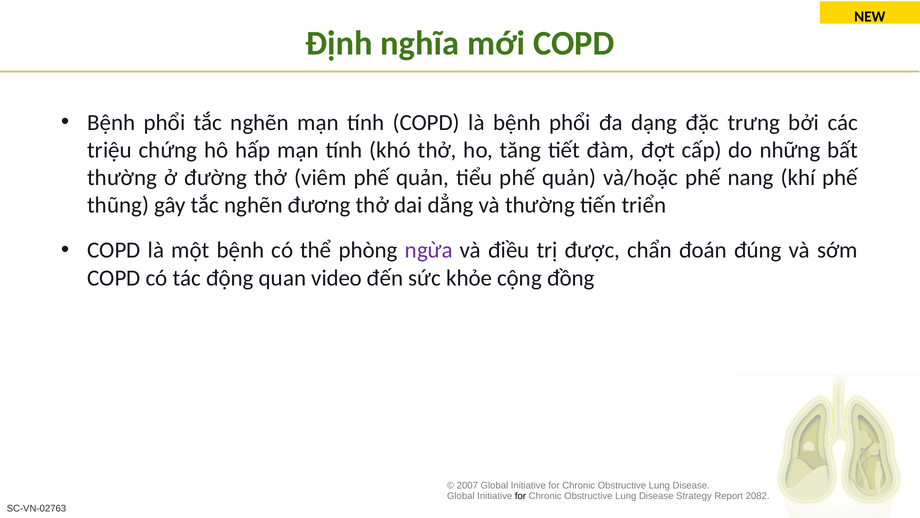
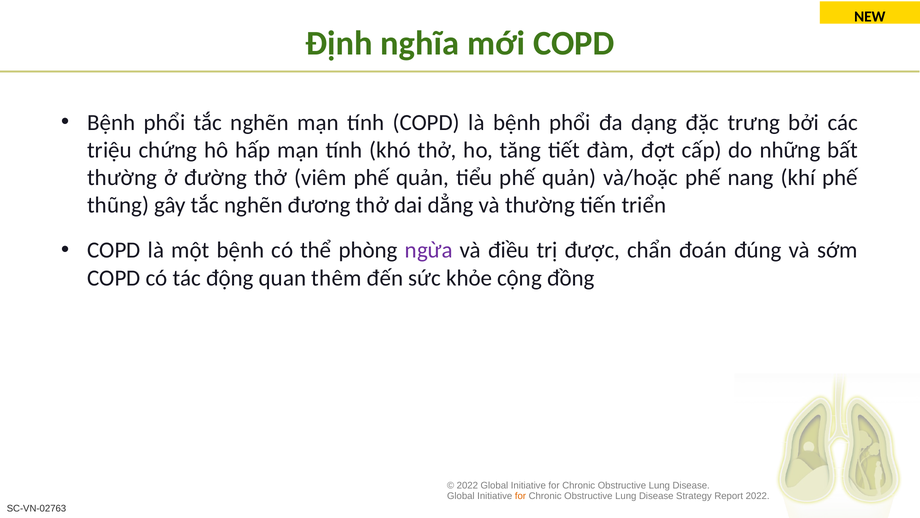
video: video -> thêm (336, 278)
2007: 2007 -> 2022 (467, 485)
for colour: black -> orange (520, 496)
Report 2082: 2082 -> 2022 (758, 496)
